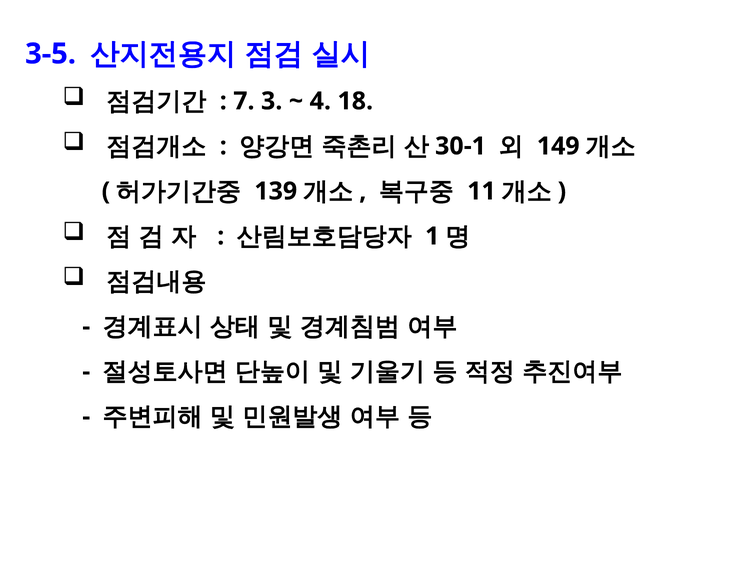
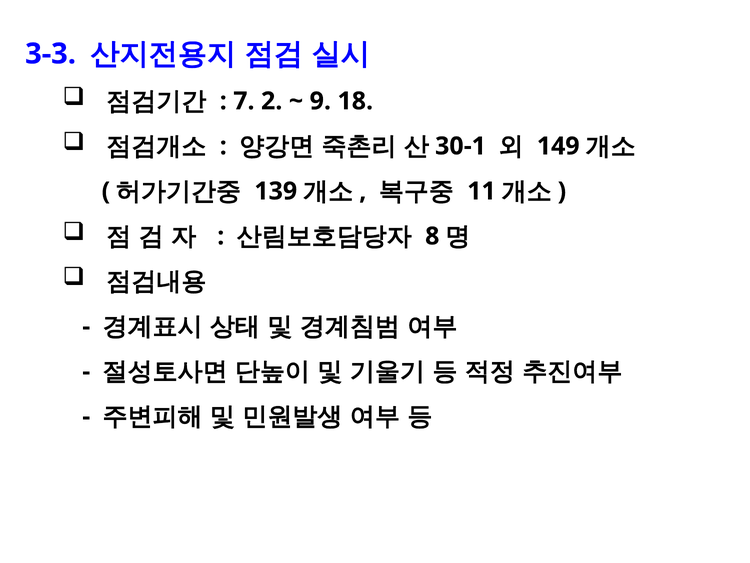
3-5: 3-5 -> 3-3 (51, 54)
3: 3 -> 2 (272, 101)
4: 4 -> 9 (320, 101)
1: 1 -> 8 (432, 236)
